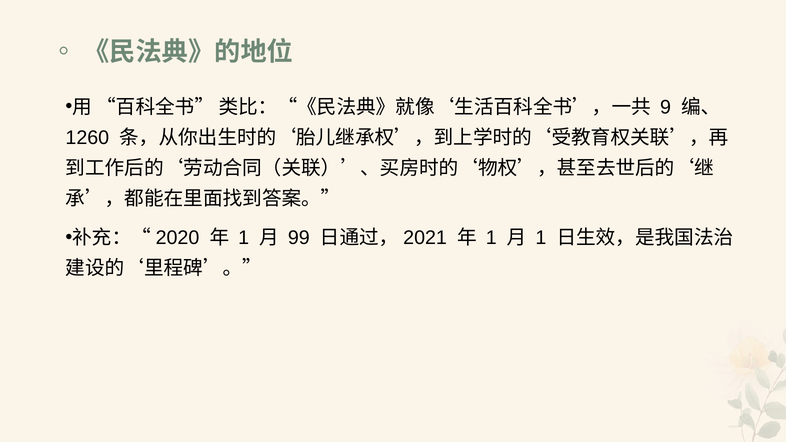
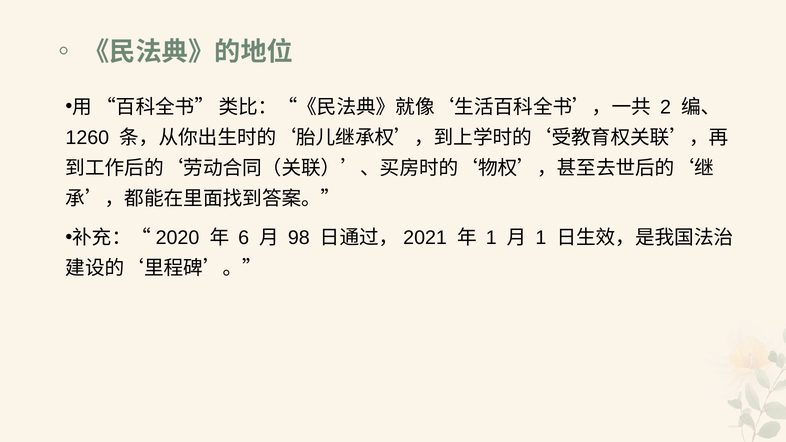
9: 9 -> 2 (666, 107)
1: 1 -> 6 (244, 238)
99: 99 -> 98 (299, 238)
